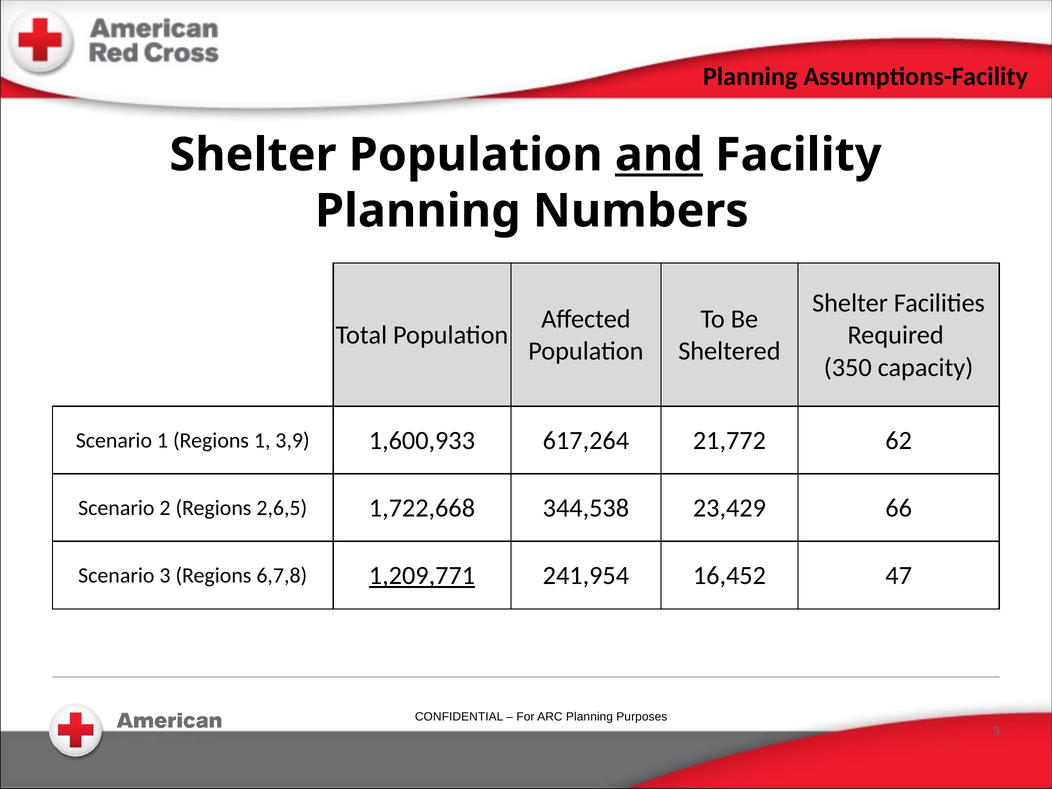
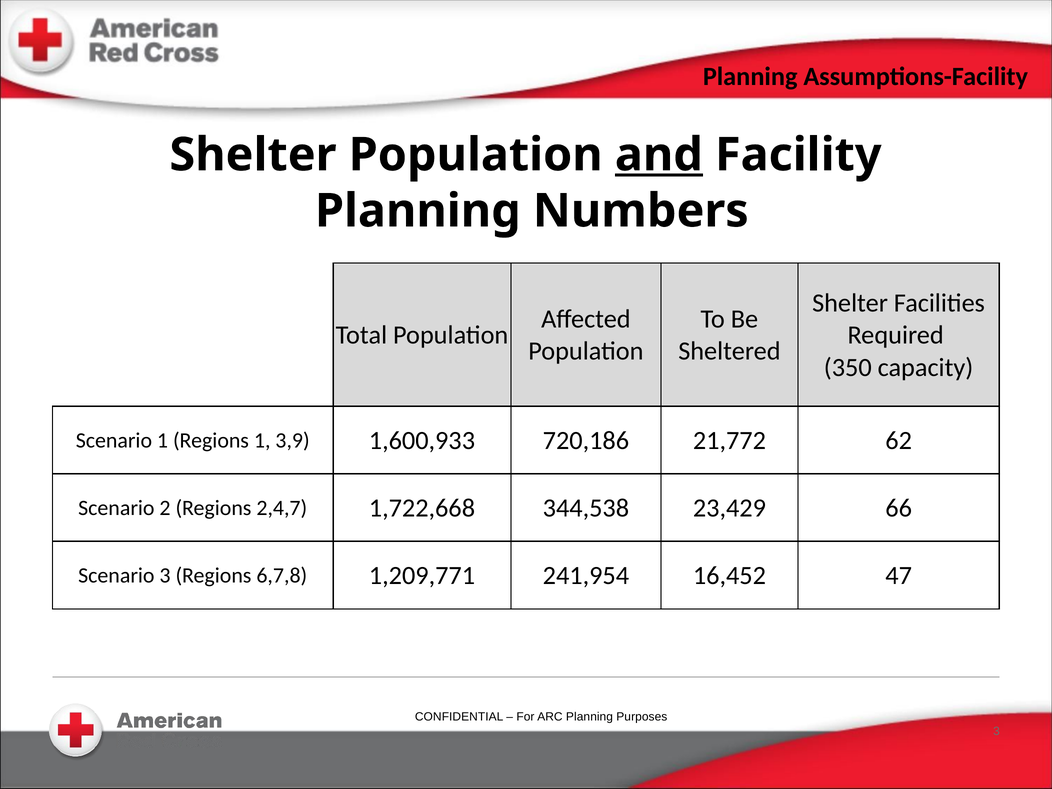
617,264: 617,264 -> 720,186 (586, 441)
2,6,5: 2,6,5 -> 2,4,7 (282, 508)
1,209,771 underline: present -> none (422, 576)
